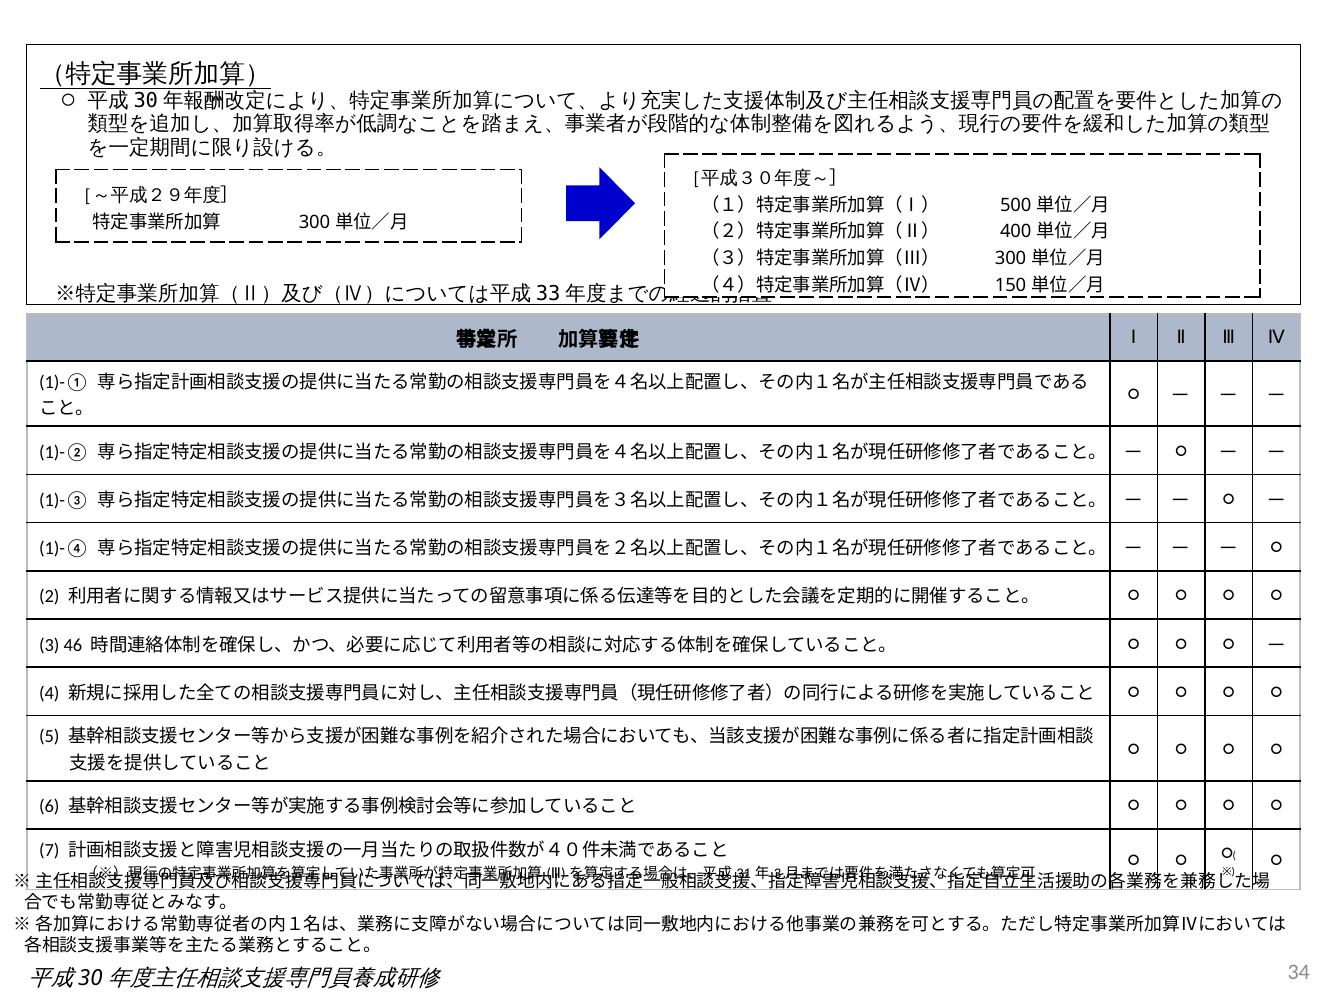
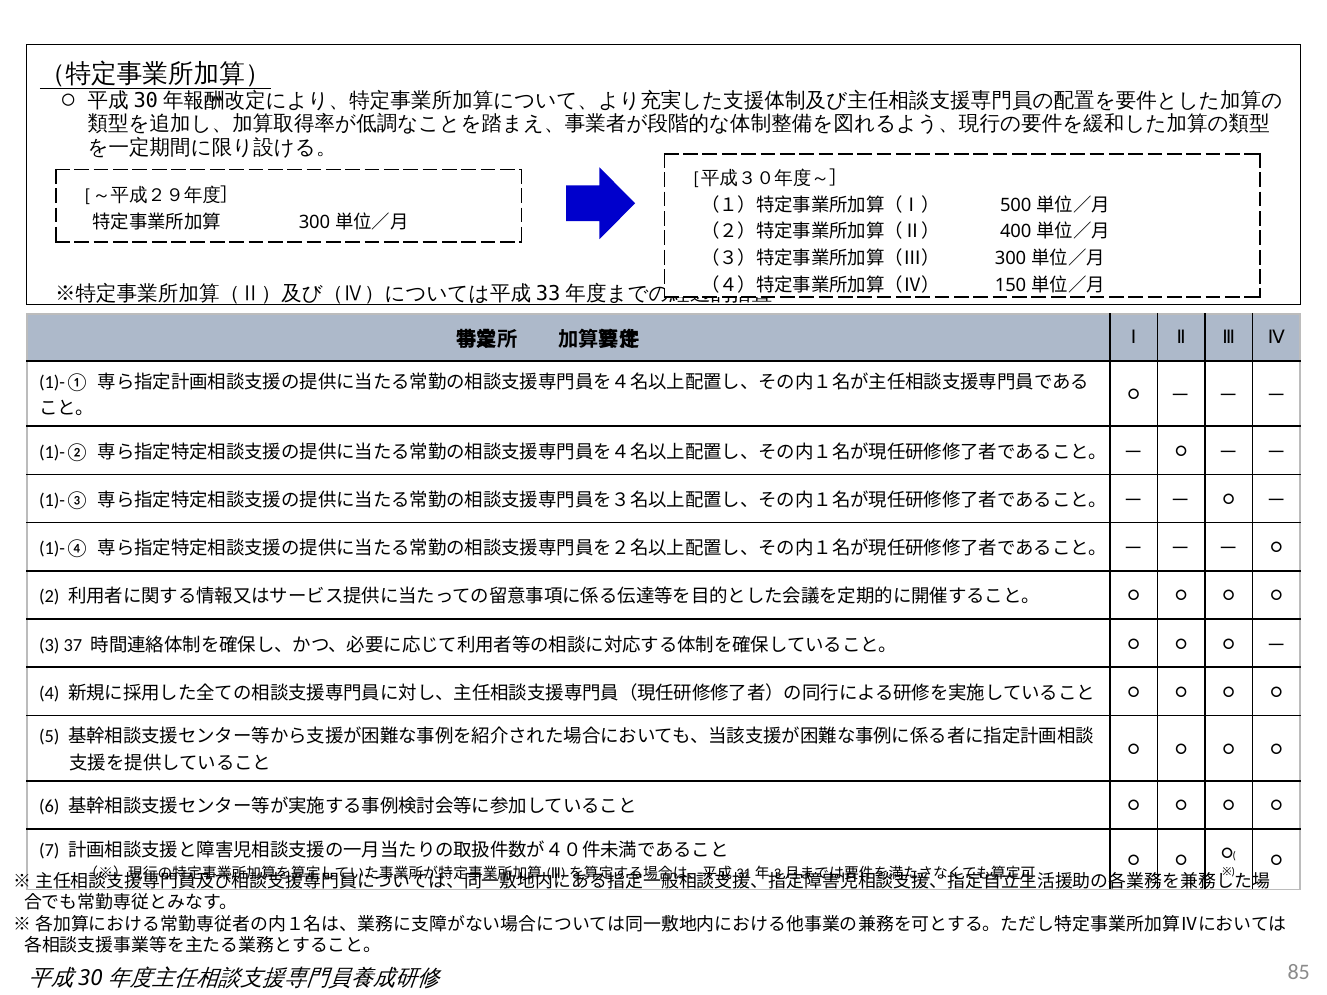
46: 46 -> 37 (73, 645)
34: 34 -> 85 (1299, 972)
